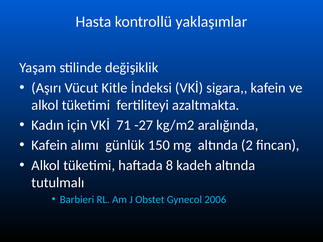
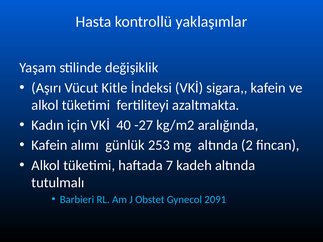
71: 71 -> 40 (124, 125)
150: 150 -> 253 (159, 145)
8: 8 -> 7 (170, 165)
2006: 2006 -> 2091 (215, 200)
